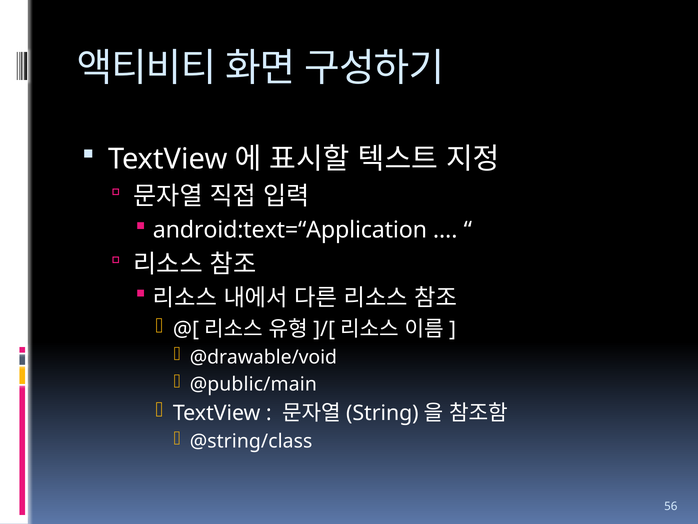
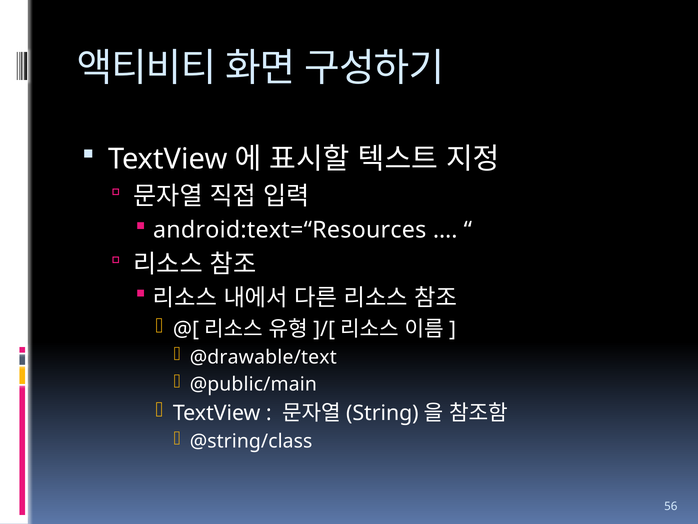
android:text=“Application: android:text=“Application -> android:text=“Resources (290, 230)
@drawable/void: @drawable/void -> @drawable/text (263, 357)
